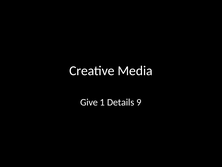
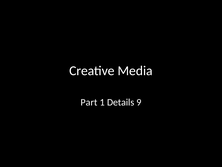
Give: Give -> Part (89, 102)
